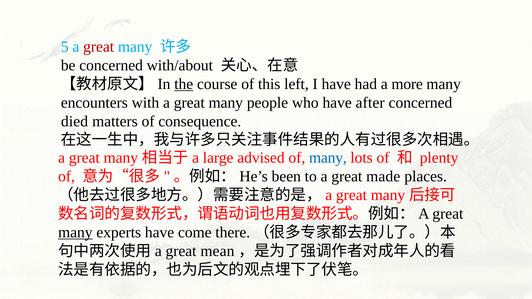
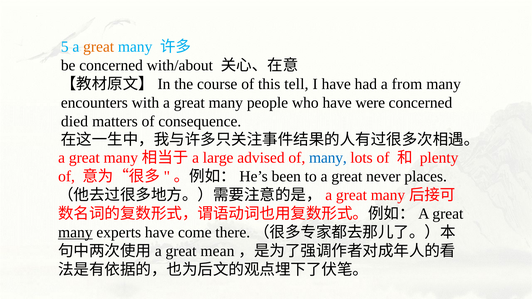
great colour: red -> orange (99, 47)
the underline: present -> none (184, 84)
left: left -> tell (296, 84)
more: more -> from (407, 84)
after: after -> were (370, 103)
made: made -> never (383, 177)
